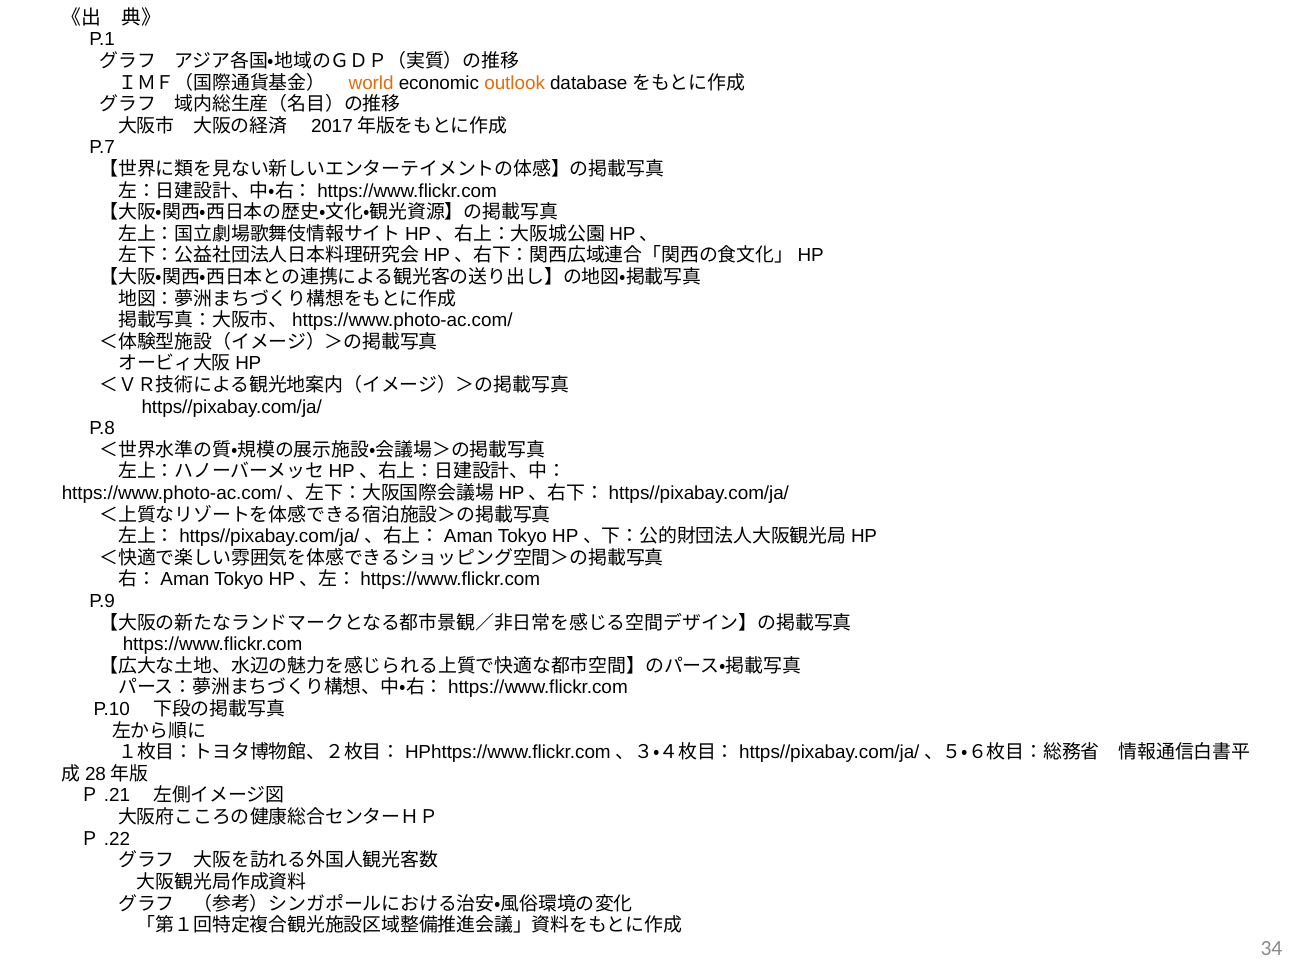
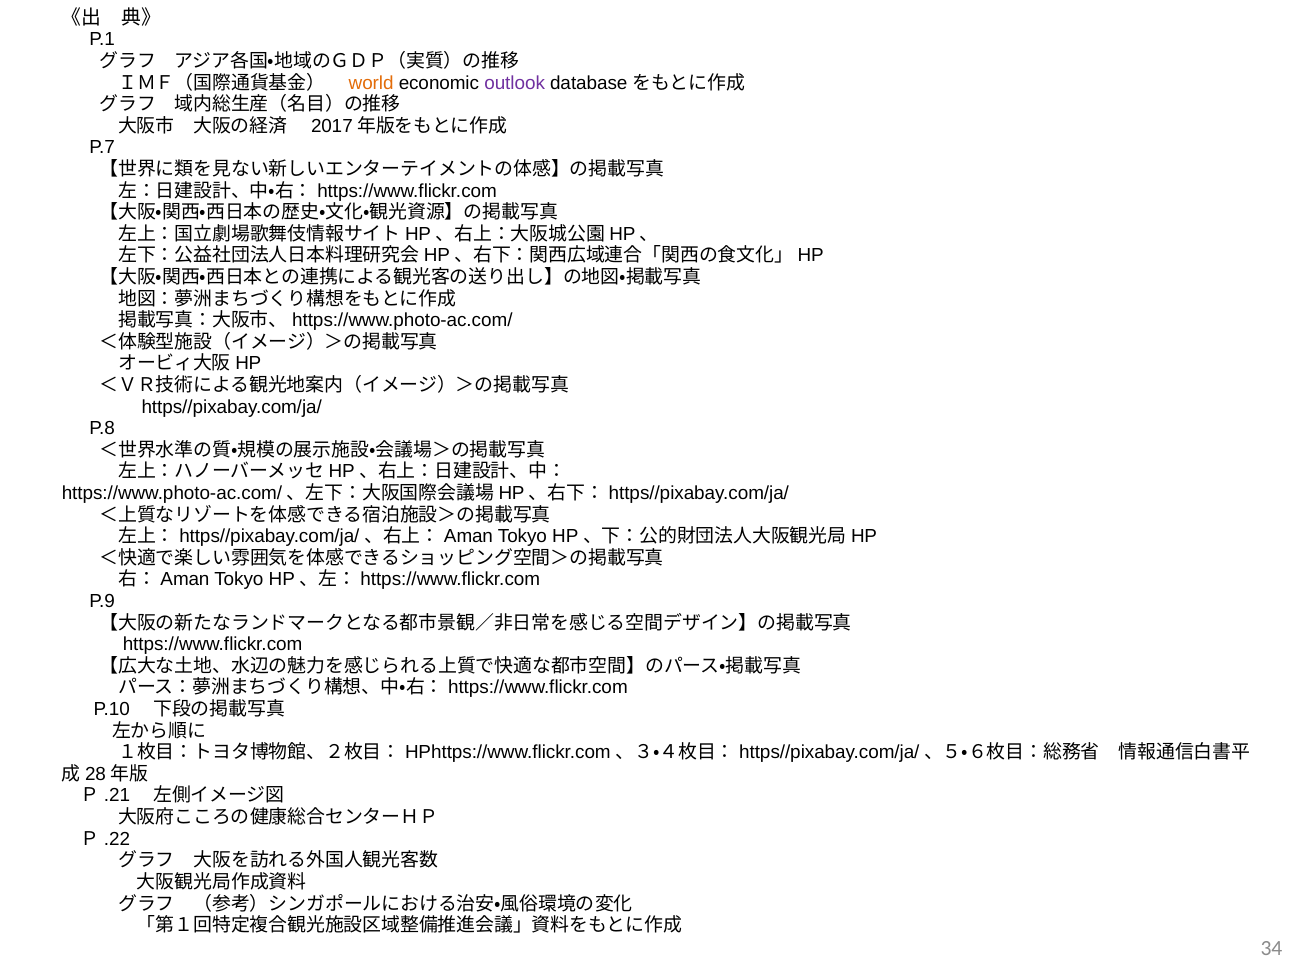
outlook colour: orange -> purple (515, 83)
